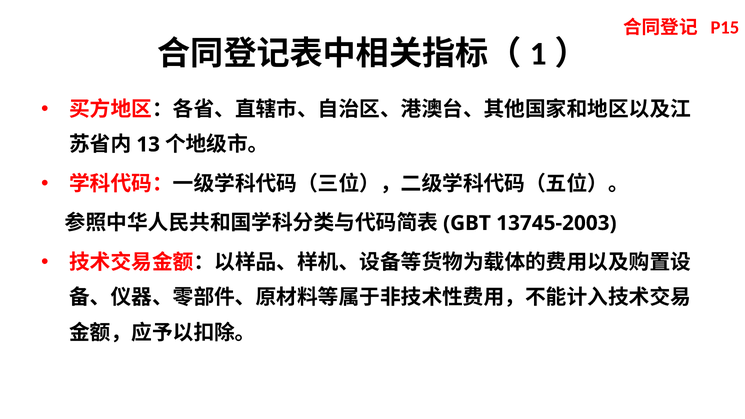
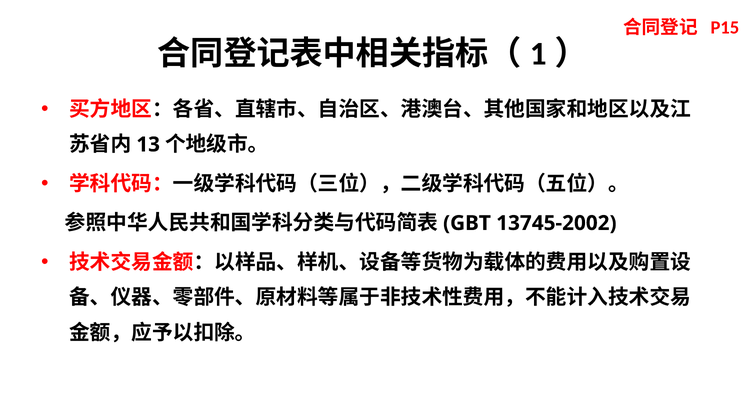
13745-2003: 13745-2003 -> 13745-2002 (556, 223)
